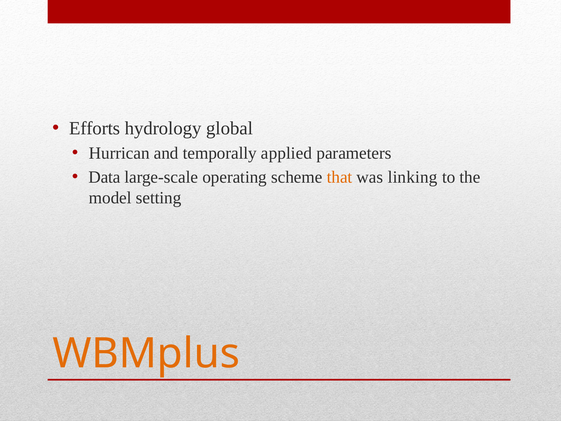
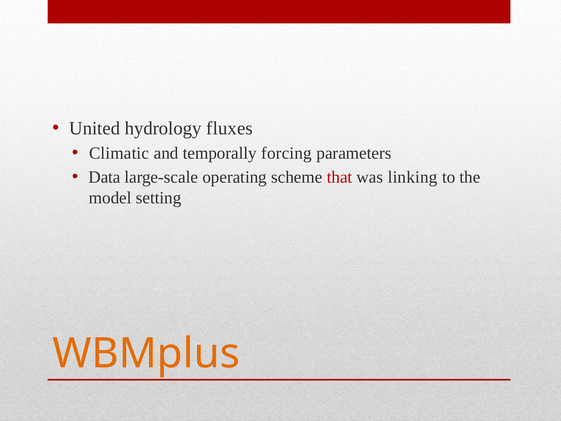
Efforts: Efforts -> United (95, 128)
global: global -> fluxes (230, 128)
Hurrican: Hurrican -> Climatic (119, 153)
applied: applied -> forcing (287, 153)
that colour: orange -> red (340, 177)
